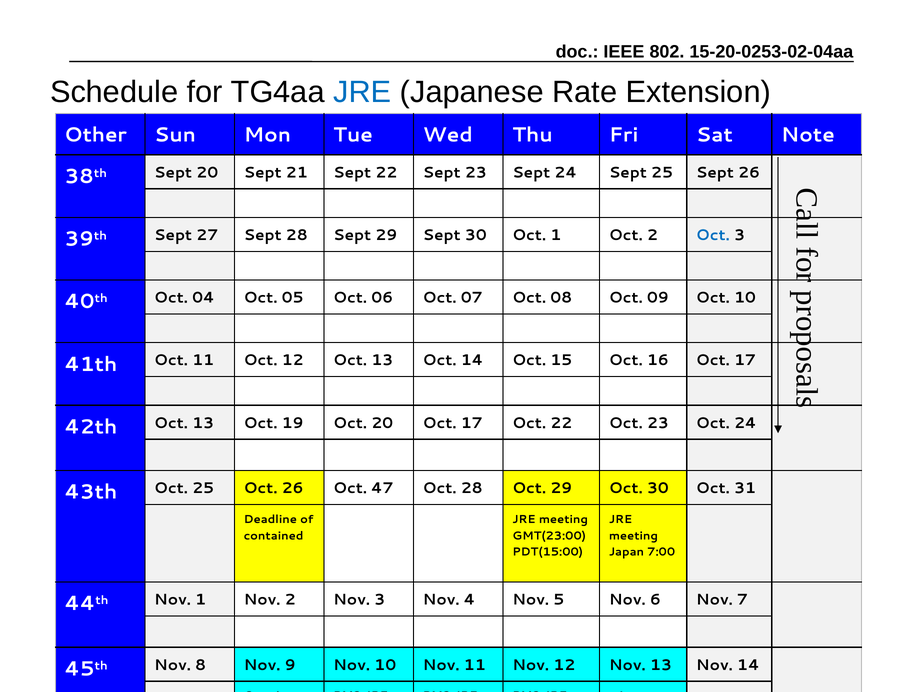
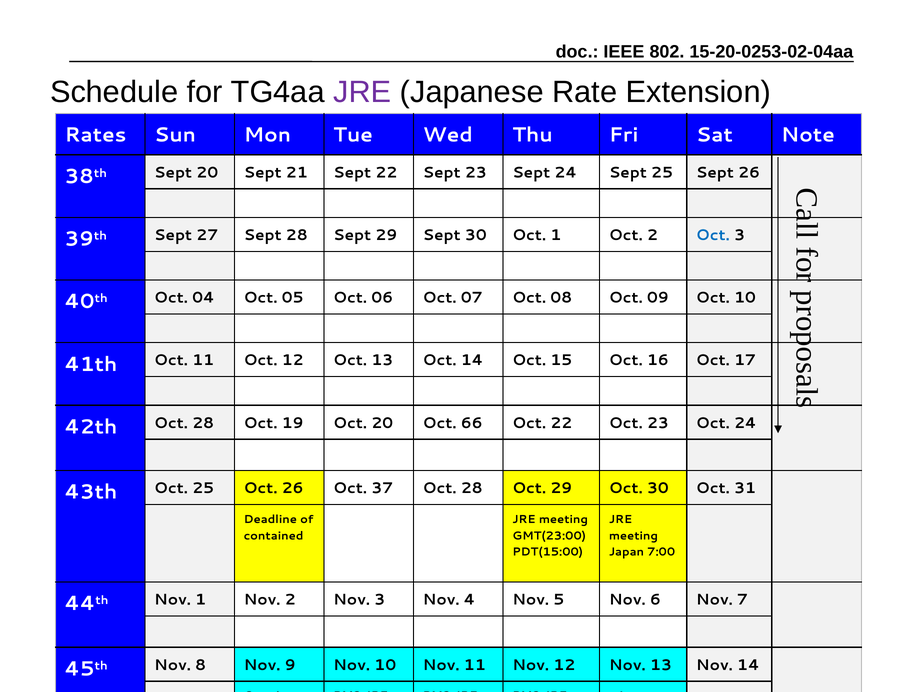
JRE colour: blue -> purple (362, 92)
Other: Other -> Rates (95, 135)
42th Oct 13: 13 -> 28 (203, 423)
20 Oct 17: 17 -> 66 (472, 423)
47: 47 -> 37 (382, 488)
